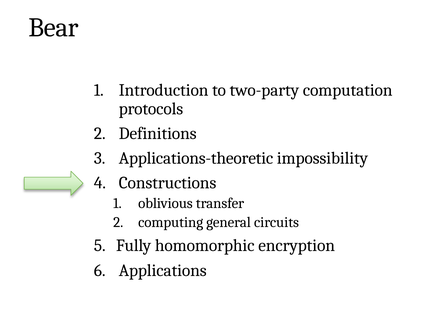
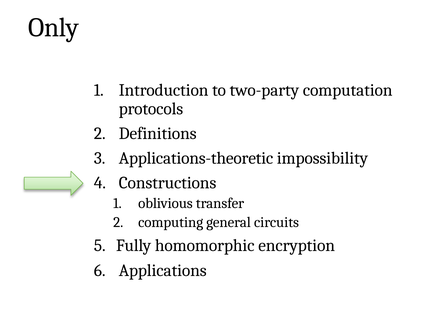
Bear: Bear -> Only (54, 28)
